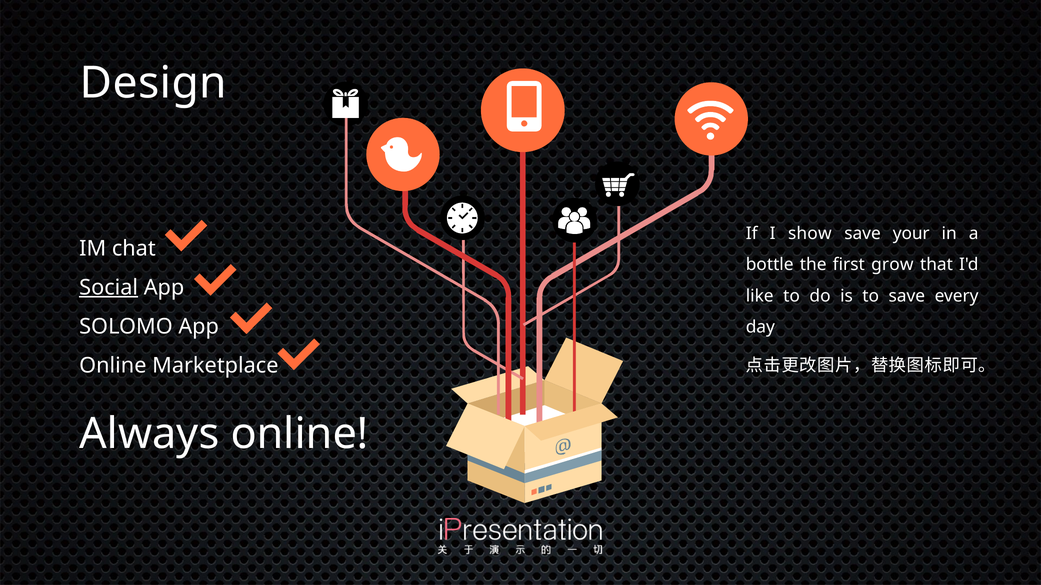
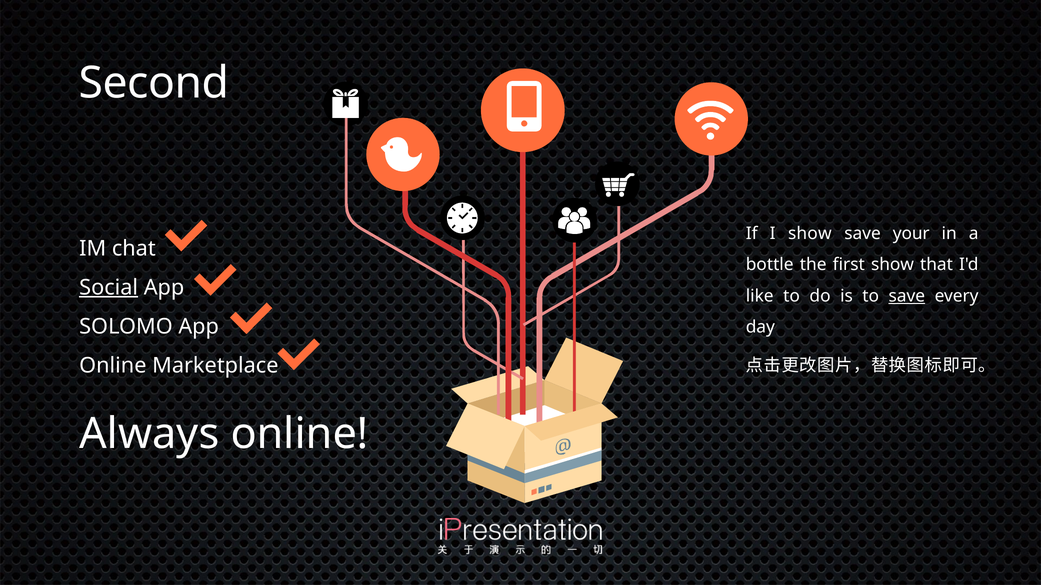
Design: Design -> Second (154, 83)
first grow: grow -> show (892, 265)
save underline: none -> present (907, 296)
